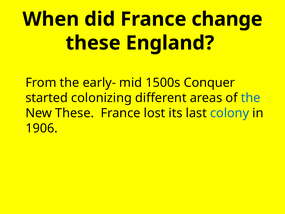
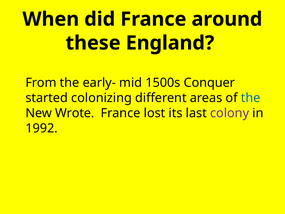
change: change -> around (227, 19)
New These: These -> Wrote (75, 113)
colony colour: blue -> purple (230, 113)
1906: 1906 -> 1992 (42, 128)
